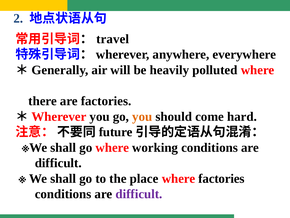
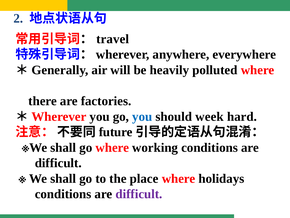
you colour: orange -> blue (142, 116)
come: come -> week (210, 116)
where factories: factories -> holidays (221, 178)
